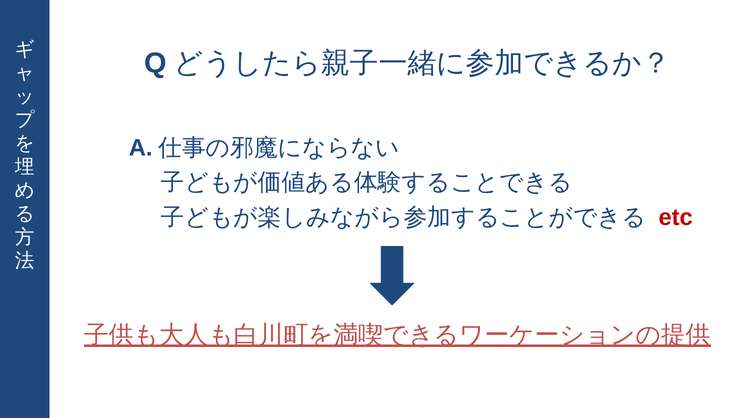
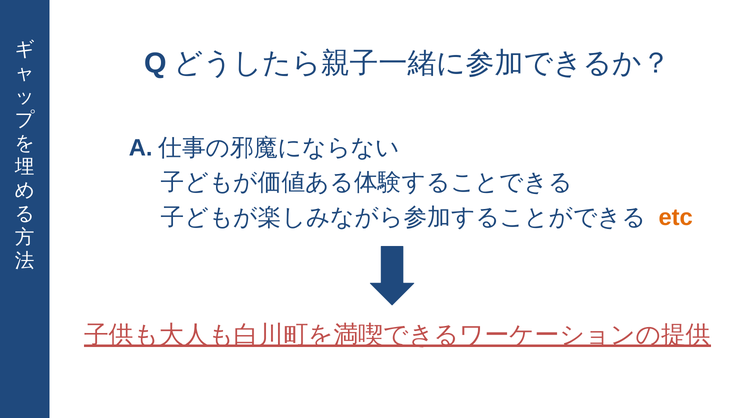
etc colour: red -> orange (676, 217)
